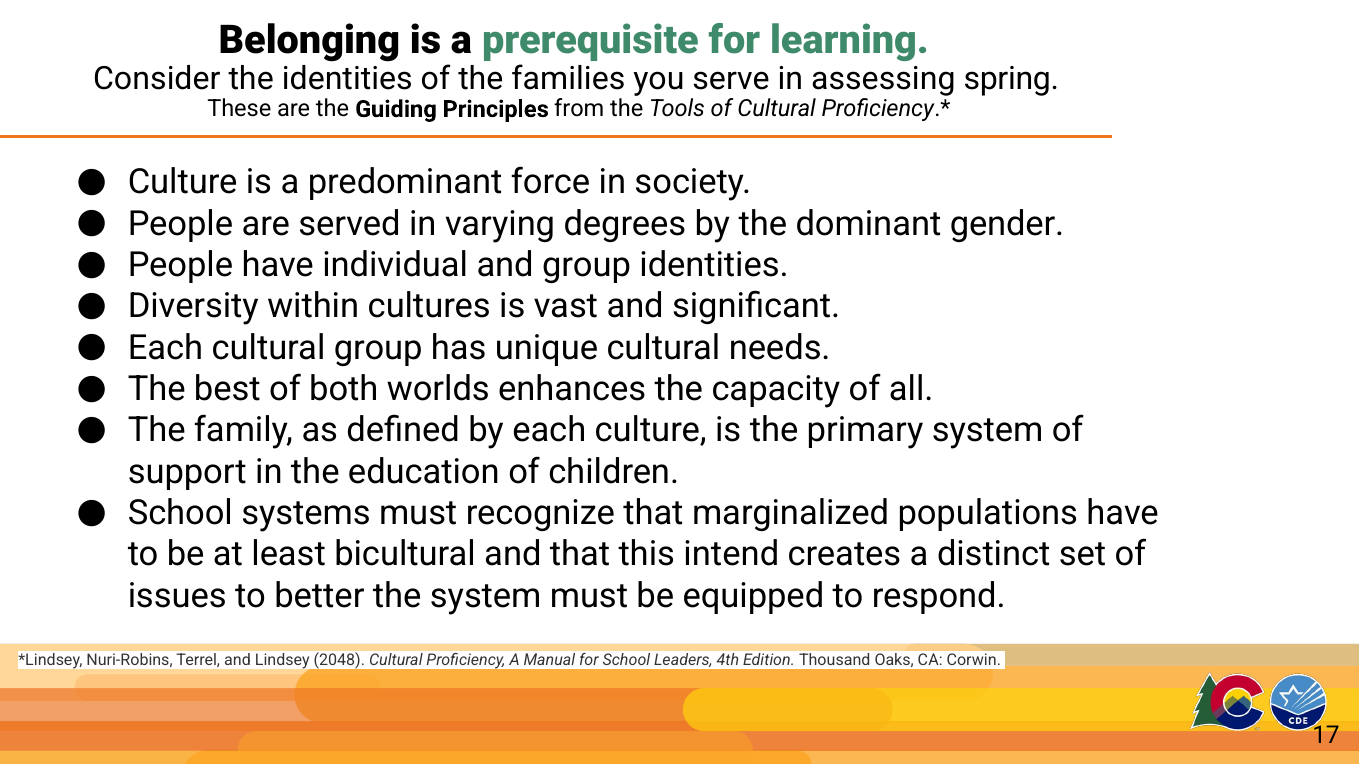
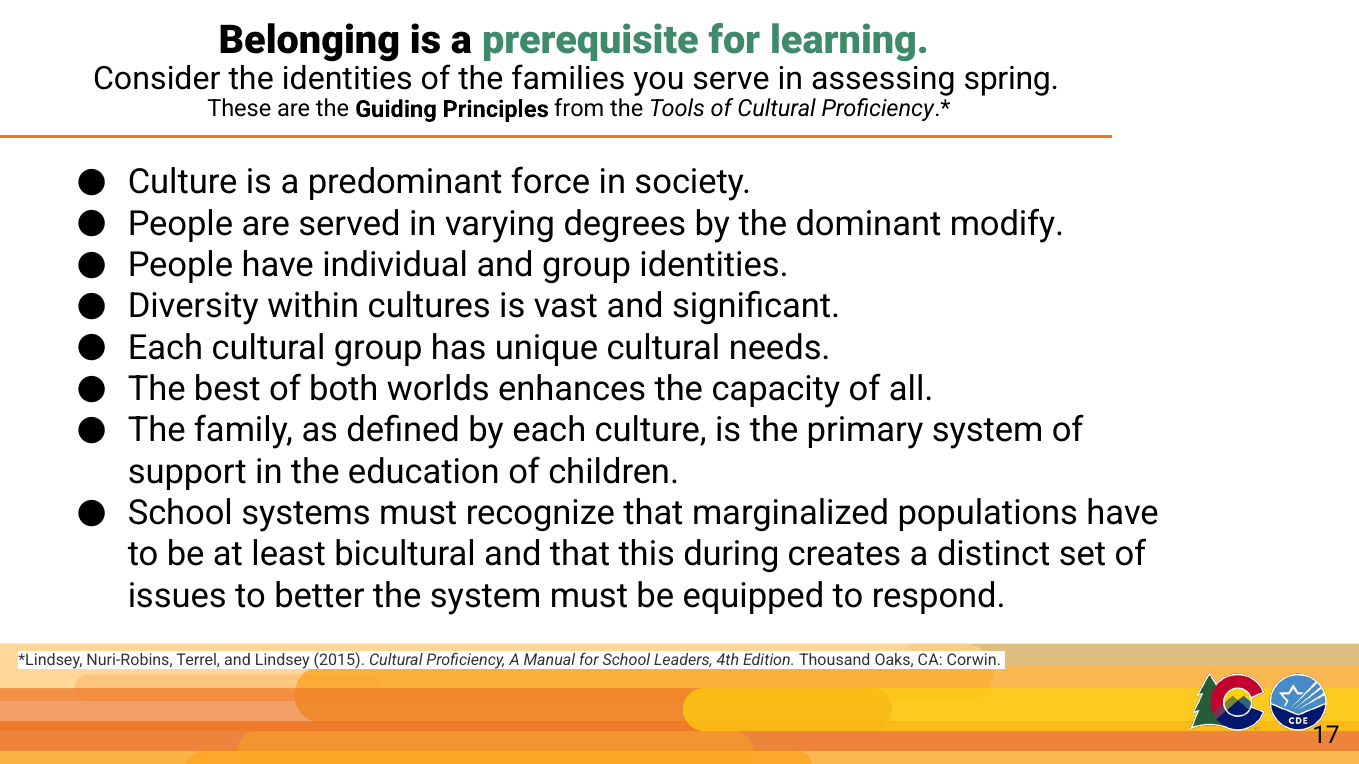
gender: gender -> modify (1007, 224)
intend: intend -> during (731, 555)
2048: 2048 -> 2015 (339, 661)
